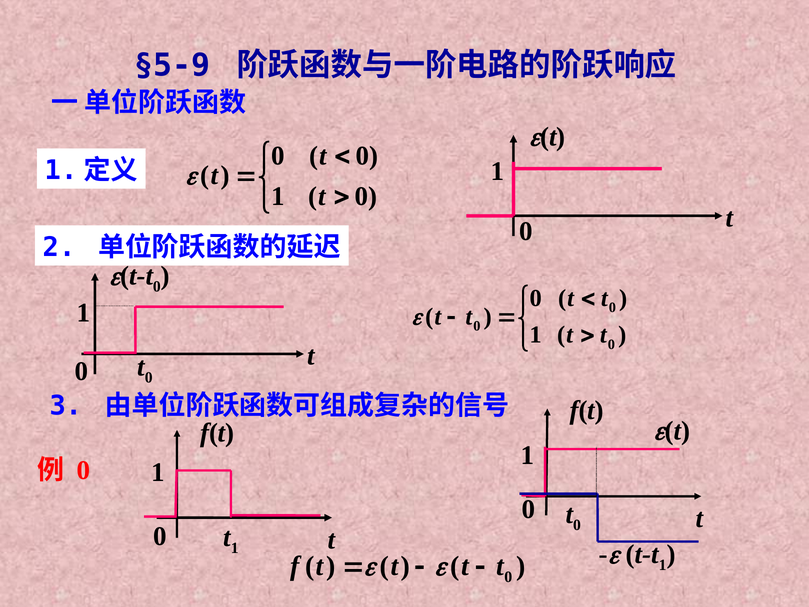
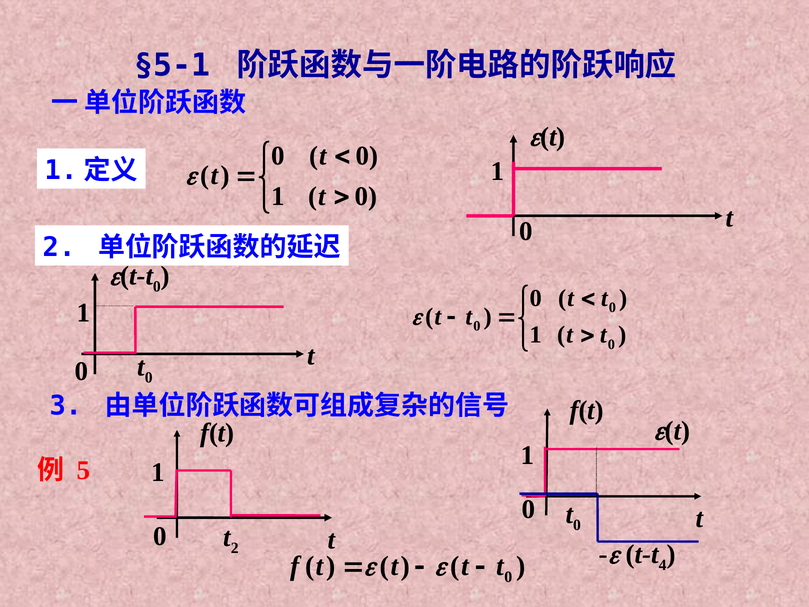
§5-9: §5-9 -> §5-1 (172, 65)
0: 0 -> 5 (83, 470)
t 1: 1 -> 2 (235, 548)
1: 1 -> 4 (663, 565)
